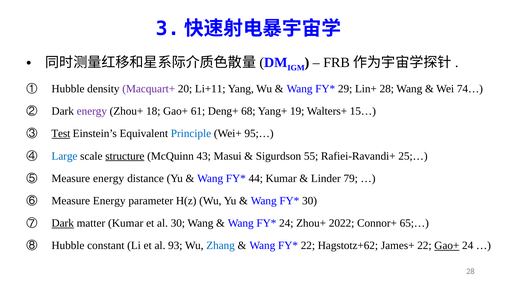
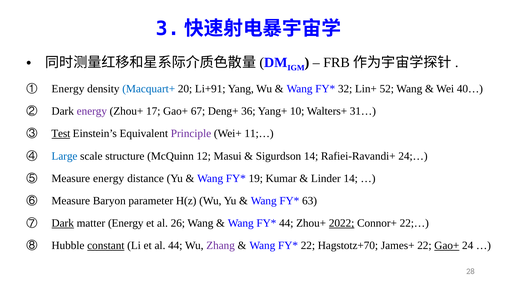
Hubble: Hubble -> Energy (68, 89)
Macquart+ colour: purple -> blue (149, 89)
Li+11: Li+11 -> Li+91 (210, 89)
29: 29 -> 32 (345, 89)
Lin+ 28: 28 -> 52 (387, 89)
74…: 74… -> 40… (470, 89)
18: 18 -> 17 (153, 111)
61: 61 -> 67 (198, 111)
68: 68 -> 36 (248, 111)
19: 19 -> 10 (297, 111)
15…: 15… -> 31… (363, 111)
Principle colour: blue -> purple (191, 134)
95;…: 95;… -> 11;… (259, 134)
structure underline: present -> none (125, 156)
43: 43 -> 12 (204, 156)
Sigurdson 55: 55 -> 14 (311, 156)
25;…: 25;… -> 24;… (413, 156)
44: 44 -> 19 (256, 178)
Linder 79: 79 -> 14 (351, 178)
Energy: Energy -> Baryon (109, 201)
30: 30 -> 63 (310, 201)
matter Kumar: Kumar -> Energy (126, 223)
al 30: 30 -> 26 (178, 223)
24: 24 -> 44 (286, 223)
2022 underline: none -> present (342, 223)
65;…: 65;… -> 22;… (414, 223)
constant underline: none -> present (106, 246)
al 93: 93 -> 44 (175, 246)
Zhang colour: blue -> purple (221, 246)
Hagstotz+62: Hagstotz+62 -> Hagstotz+70 (348, 246)
